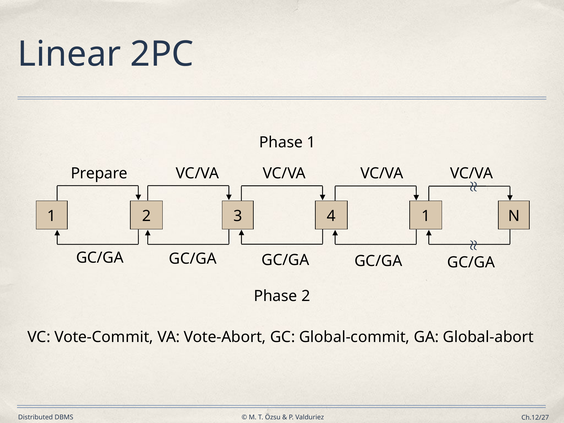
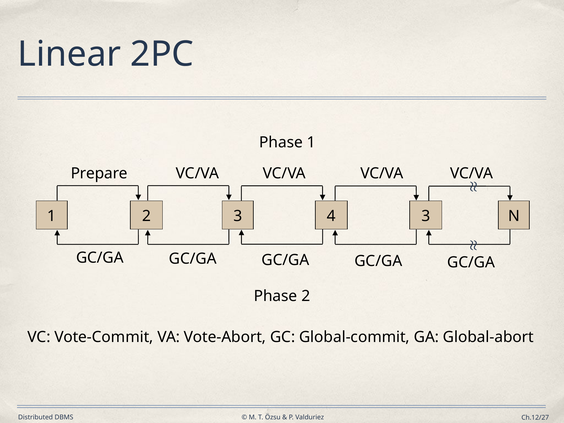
4 1: 1 -> 3 (426, 216)
